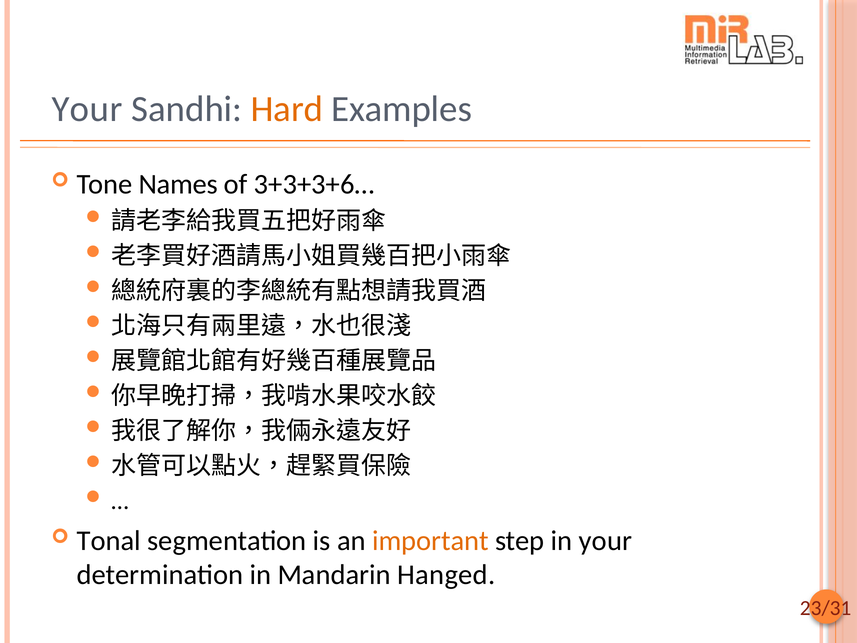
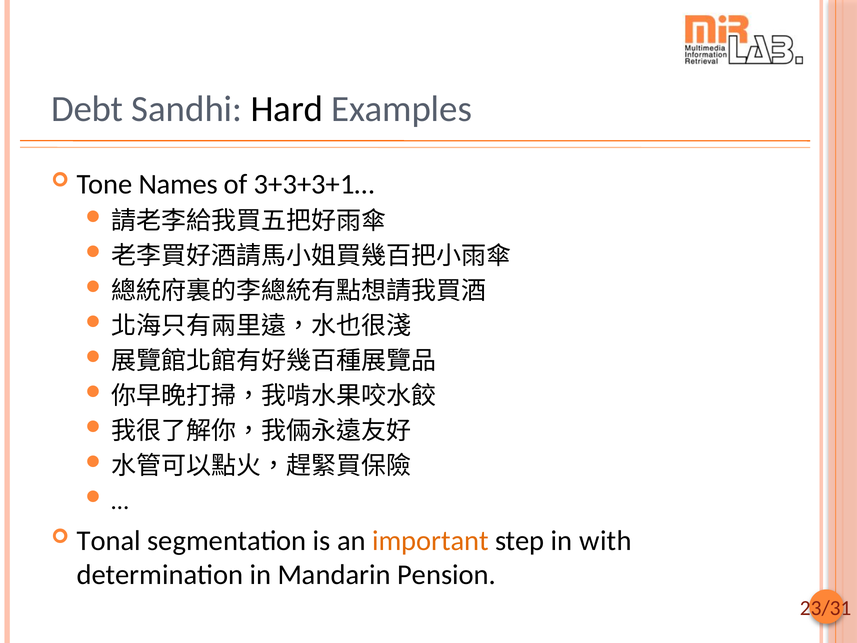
Your: Your -> Debt (87, 109)
Hard colour: orange -> black (287, 109)
3+3+3+6…: 3+3+3+6… -> 3+3+3+1… (314, 184)
in your: your -> with (606, 540)
Hanged: Hanged -> Pension (447, 575)
